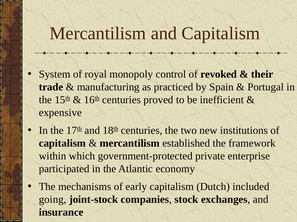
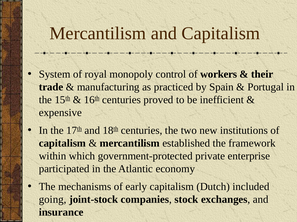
revoked: revoked -> workers (219, 74)
